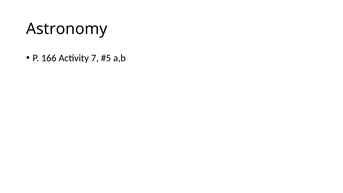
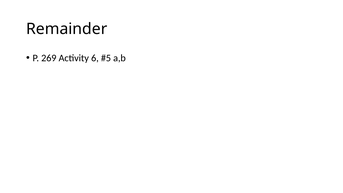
Astronomy: Astronomy -> Remainder (67, 29)
166: 166 -> 269 (49, 58)
7: 7 -> 6 (95, 58)
